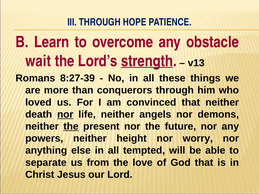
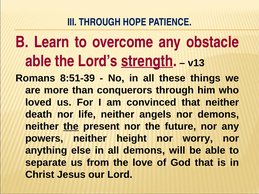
wait: wait -> able (38, 61)
8:27-39: 8:27-39 -> 8:51-39 (77, 78)
nor underline: present -> none (65, 114)
all tempted: tempted -> demons (144, 151)
